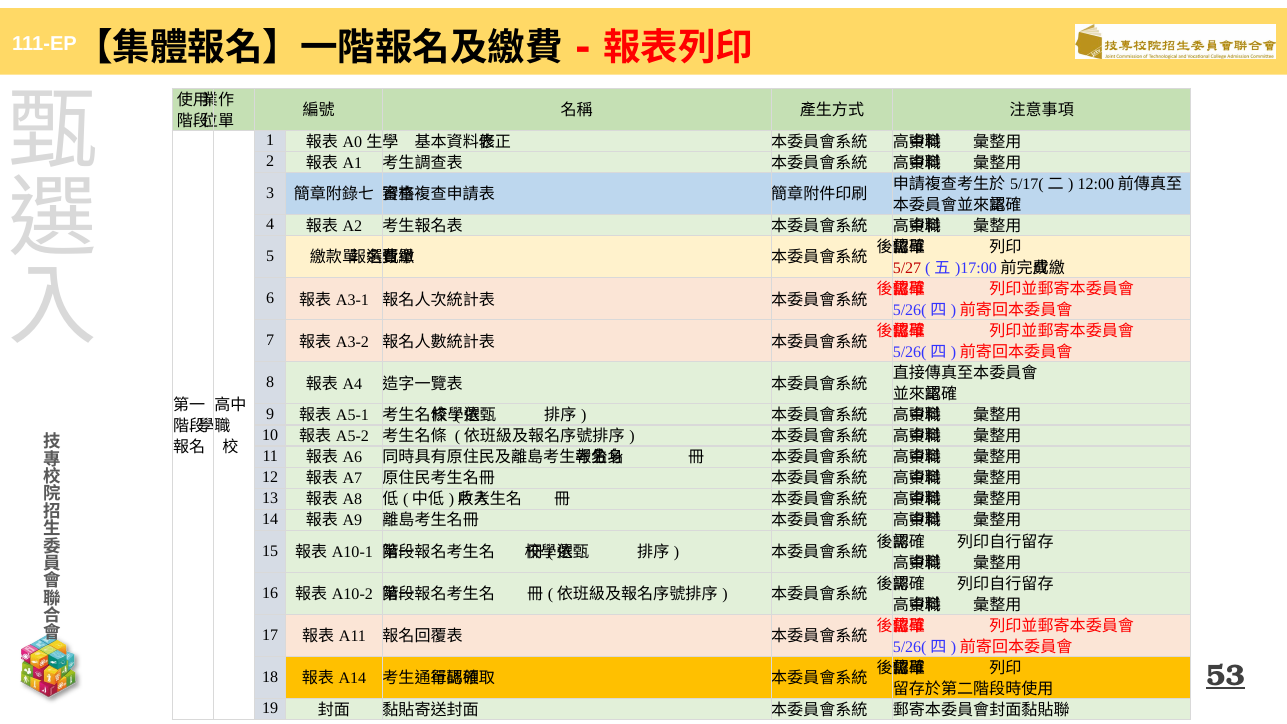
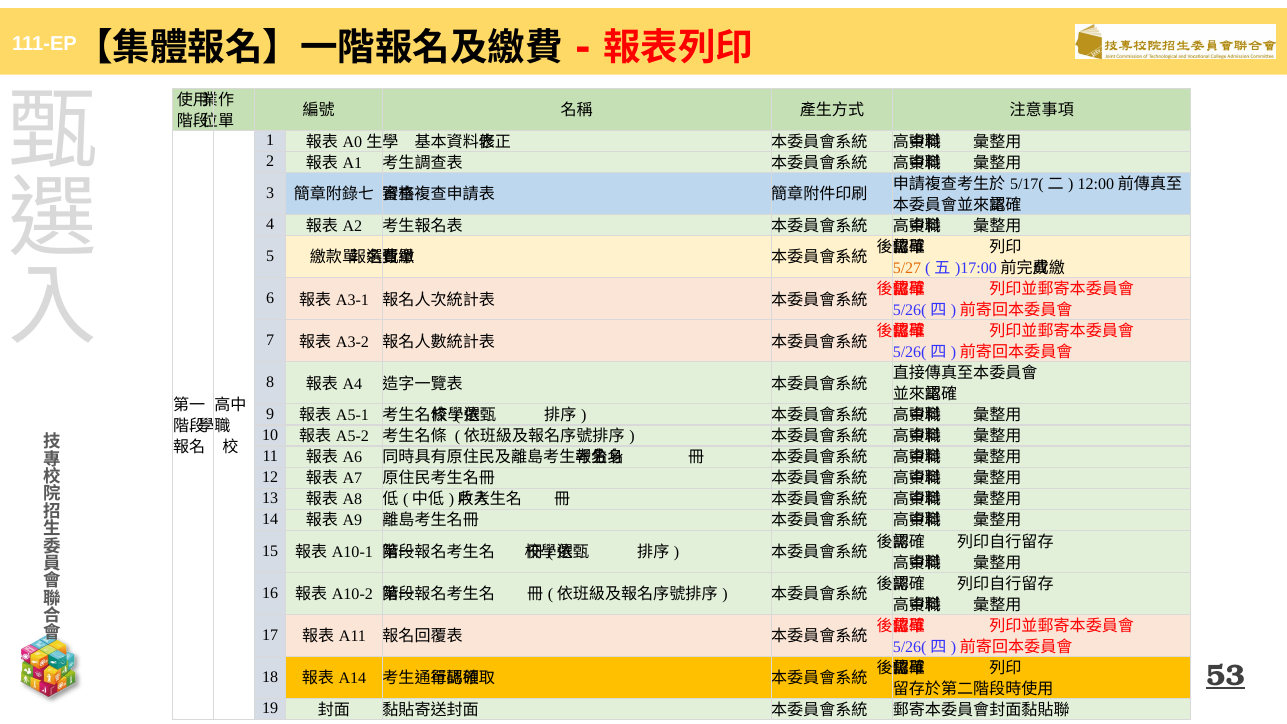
5/27 colour: red -> orange (907, 268)
